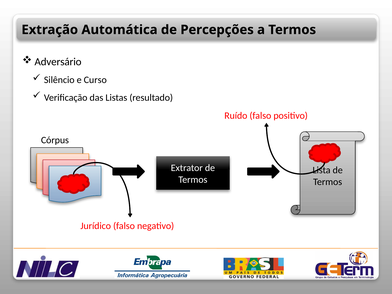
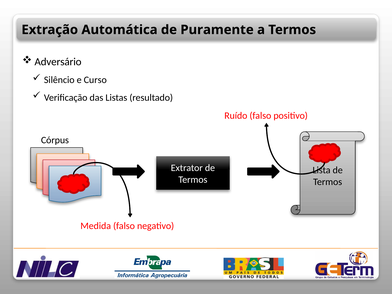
Percepções: Percepções -> Puramente (217, 30)
Jurídico: Jurídico -> Medida (96, 226)
